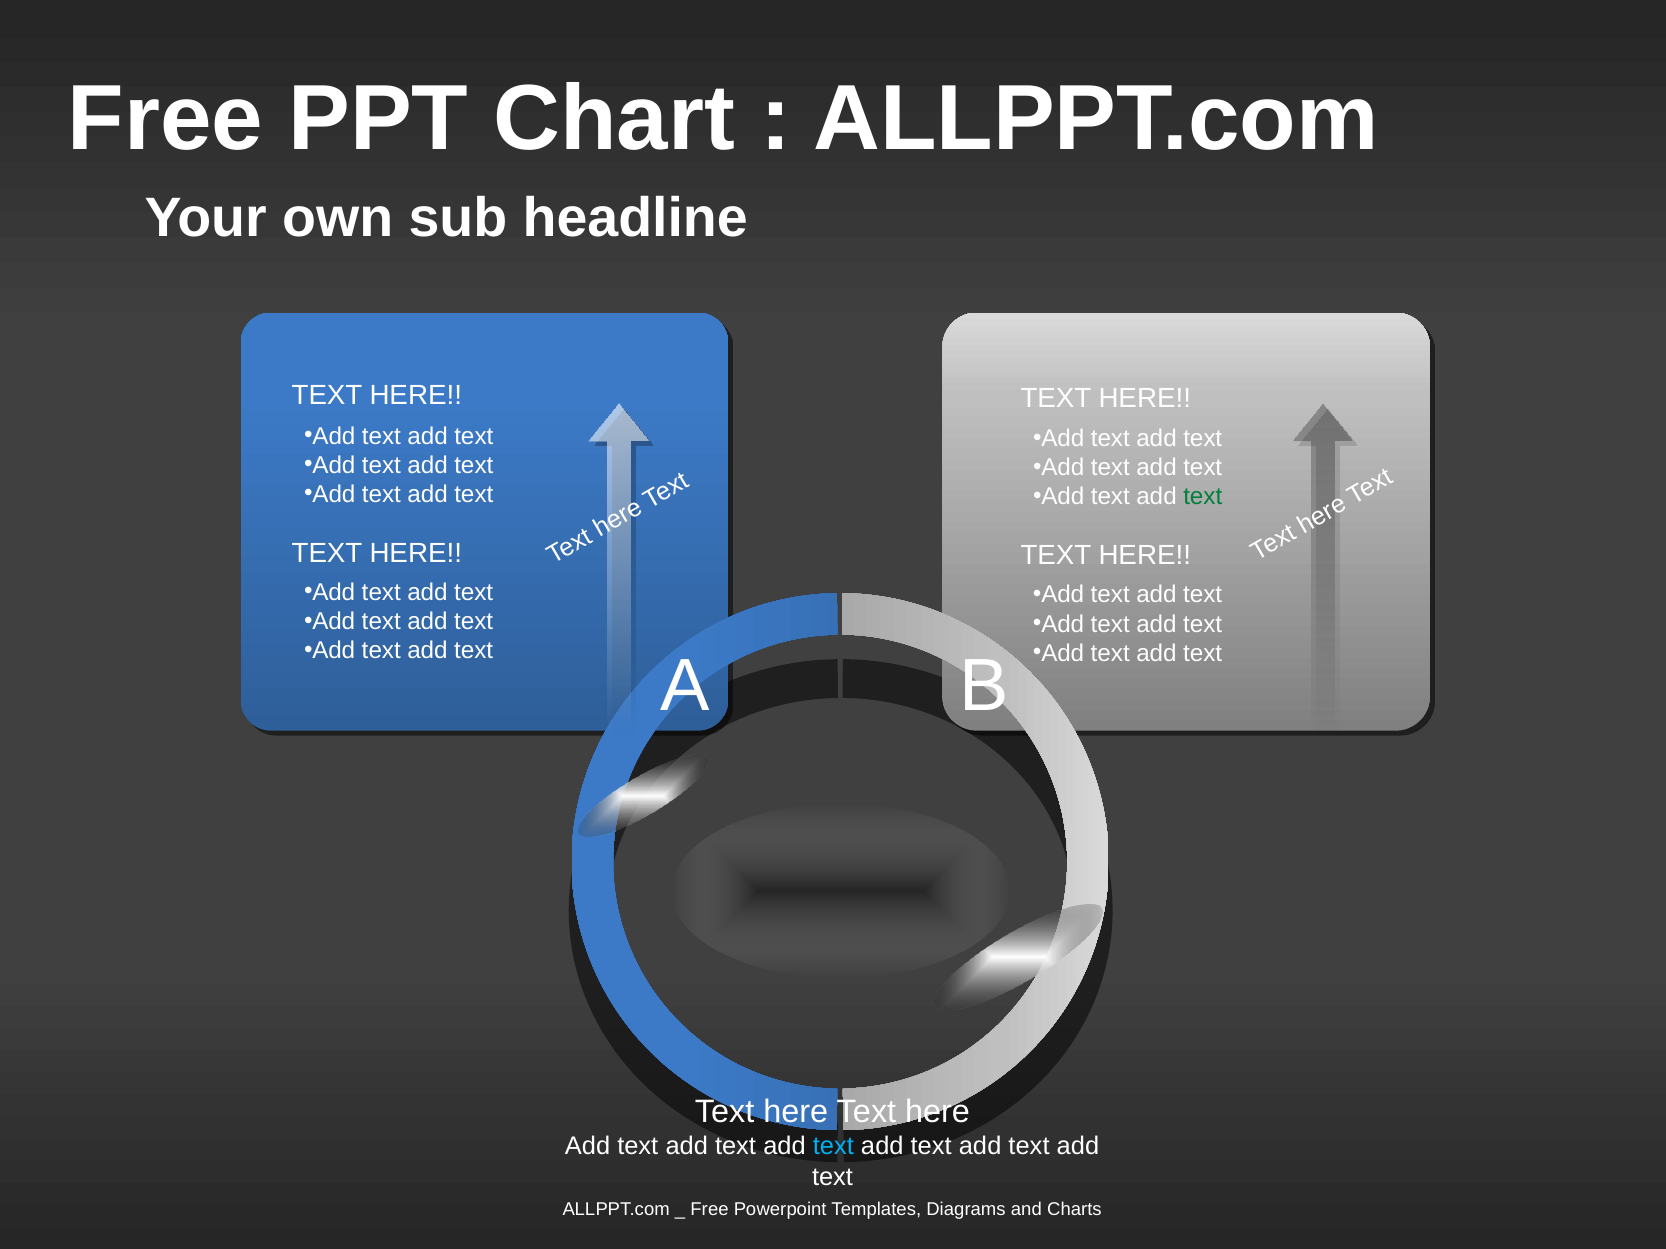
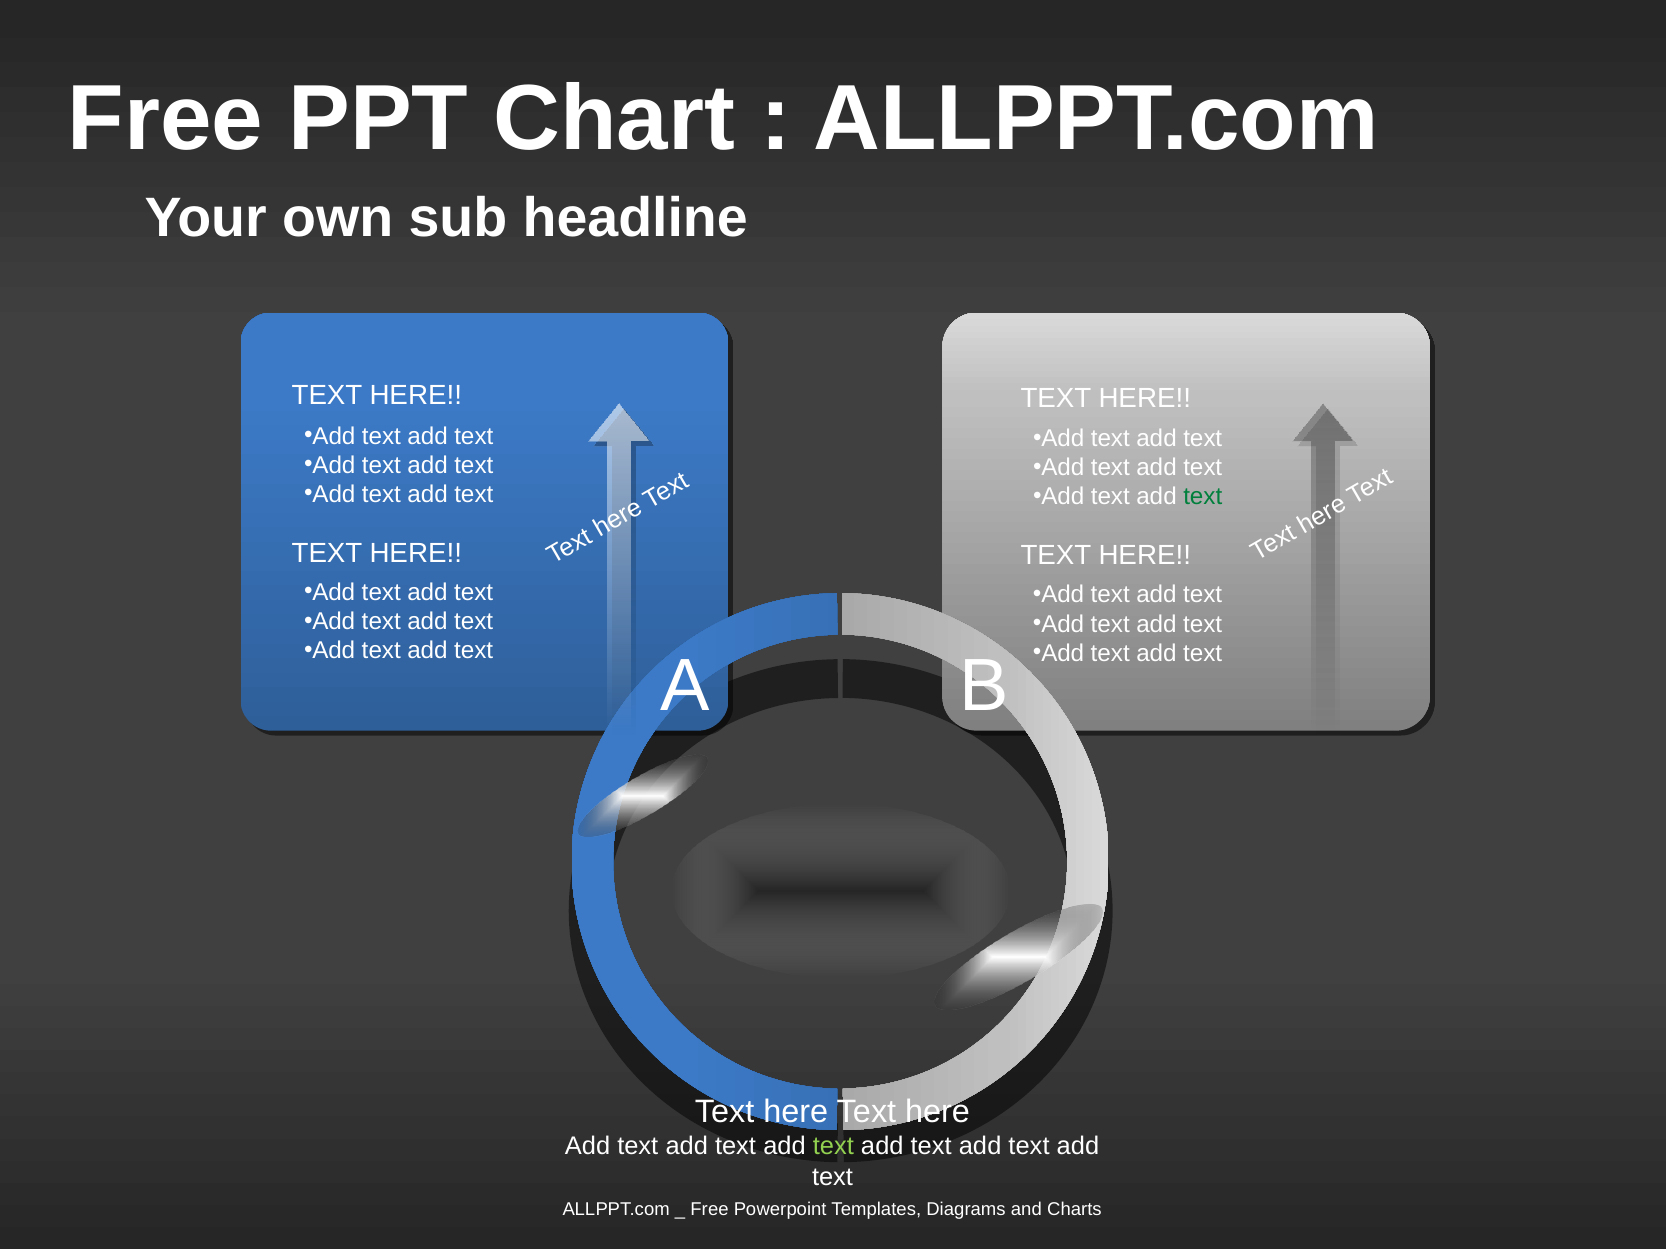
text colour: light blue -> light green (833, 1147)
